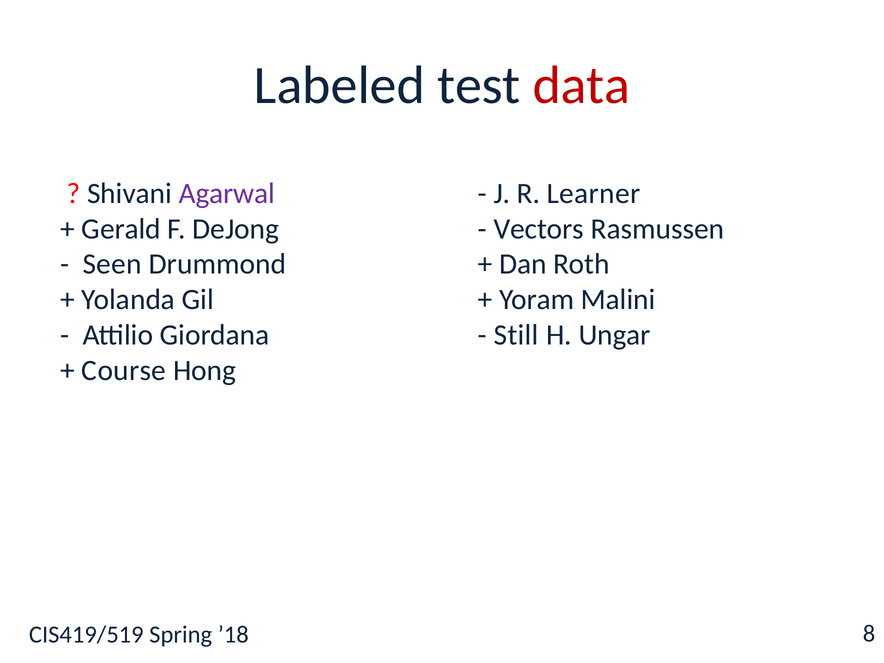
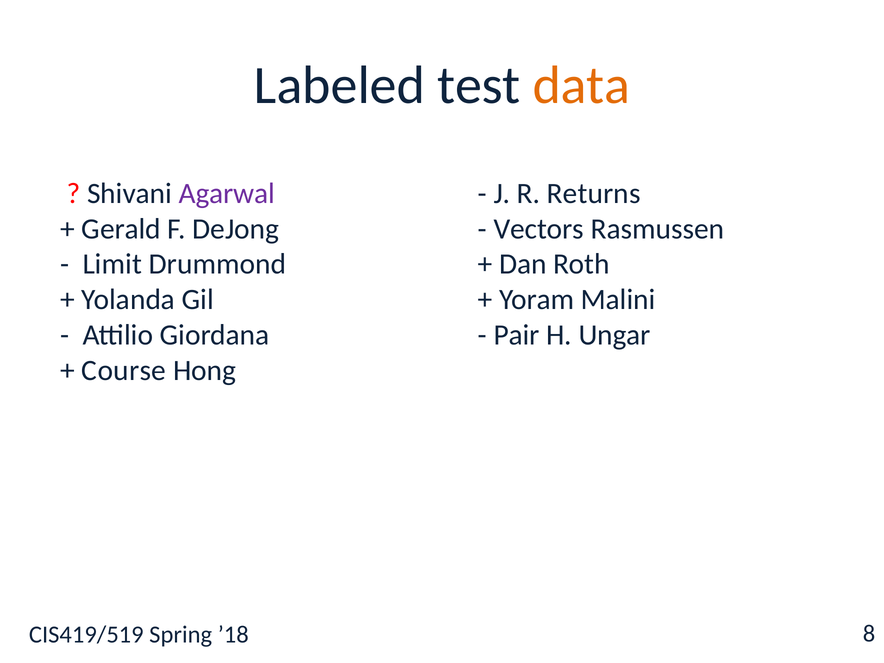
data colour: red -> orange (581, 86)
Learner: Learner -> Returns (594, 193)
Seen: Seen -> Limit (112, 264)
Still: Still -> Pair (517, 335)
